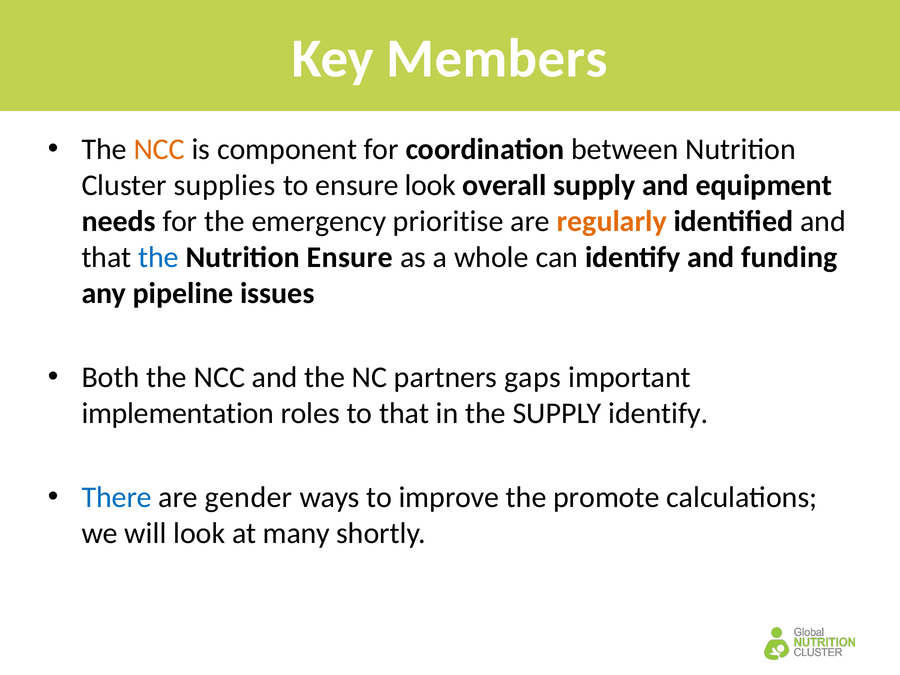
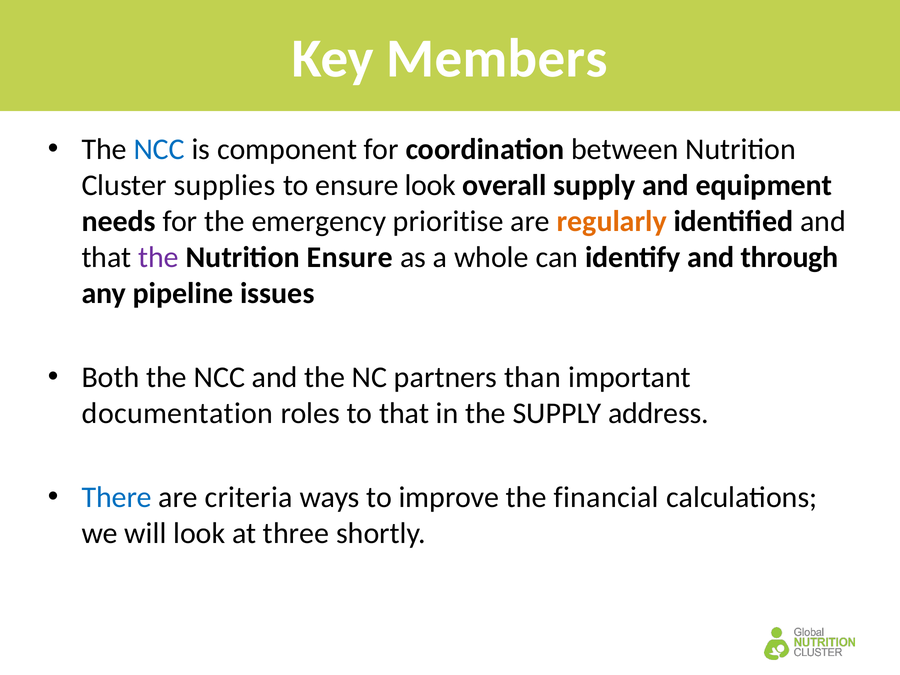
NCC colour: orange -> blue (159, 149)
the colour: blue -> purple (159, 257)
funding: funding -> through (790, 257)
gaps: gaps -> than (532, 377)
implementation: implementation -> documentation (178, 413)
SUPPLY identify: identify -> address (658, 413)
gender: gender -> criteria (249, 497)
promote: promote -> financial (606, 497)
many: many -> three (296, 533)
